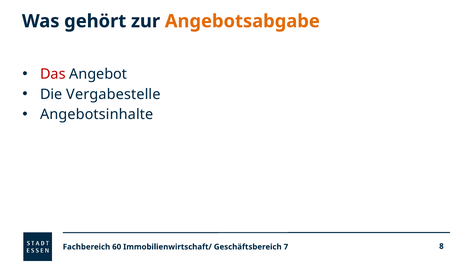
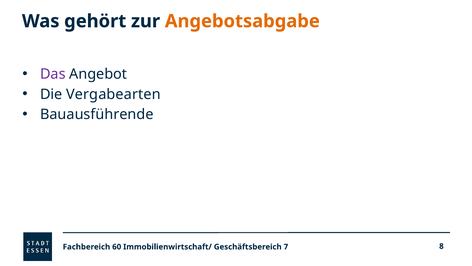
Das colour: red -> purple (53, 74)
Vergabestelle: Vergabestelle -> Vergabearten (113, 94)
Angebotsinhalte: Angebotsinhalte -> Bauausführende (97, 114)
